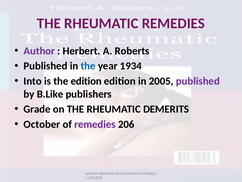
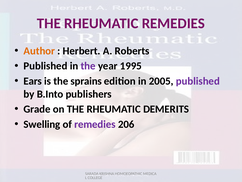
Author colour: purple -> orange (39, 51)
the colour: blue -> purple (88, 66)
1934: 1934 -> 1995 (131, 66)
Into: Into -> Ears (33, 81)
the edition: edition -> sprains (86, 81)
B.Like: B.Like -> B.Into (50, 94)
October: October -> Swelling (42, 124)
